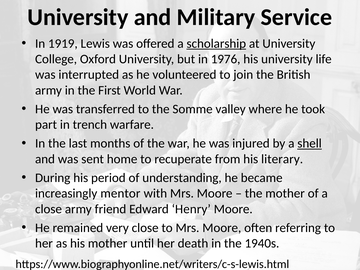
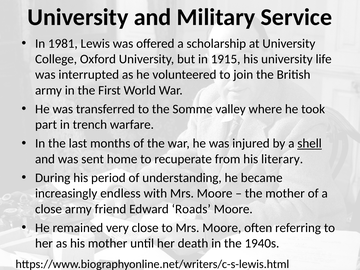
1919: 1919 -> 1981 (63, 44)
scholarship underline: present -> none (216, 44)
1976: 1976 -> 1915 (226, 59)
mentor: mentor -> endless (120, 193)
Henry: Henry -> Roads (191, 209)
